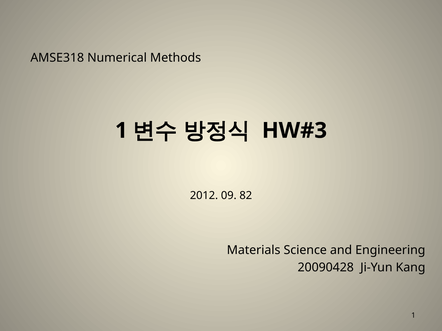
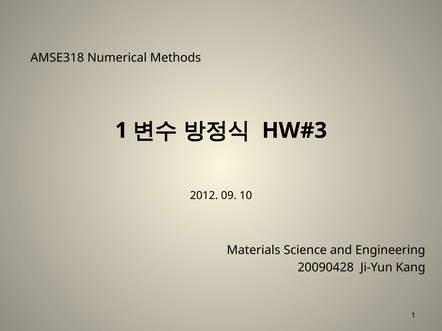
82: 82 -> 10 (246, 196)
